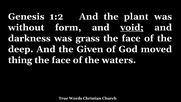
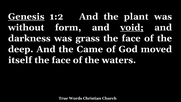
Genesis underline: none -> present (26, 17)
Given: Given -> Came (90, 49)
thing: thing -> itself (20, 60)
